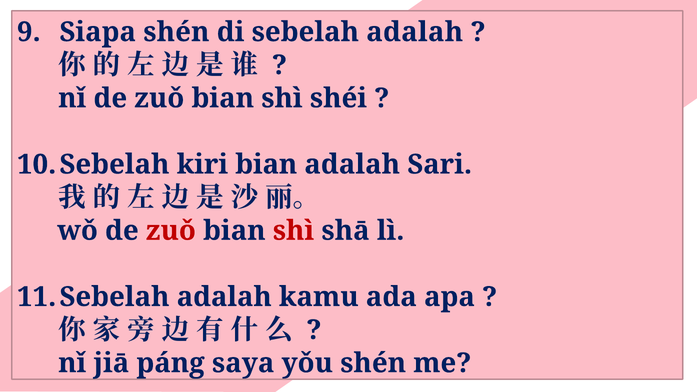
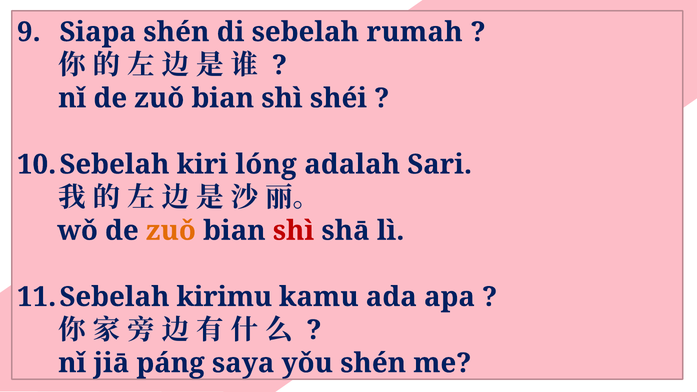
sebelah adalah: adalah -> rumah (415, 32)
kiri bian: bian -> lóng (266, 164)
zuǒ colour: red -> orange (171, 231)
adalah: adalah -> kirimu (224, 297)
